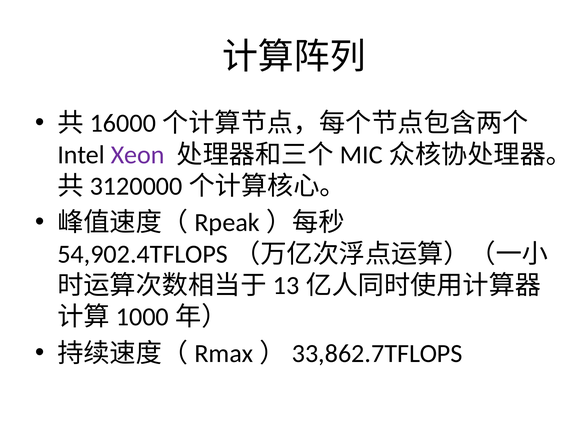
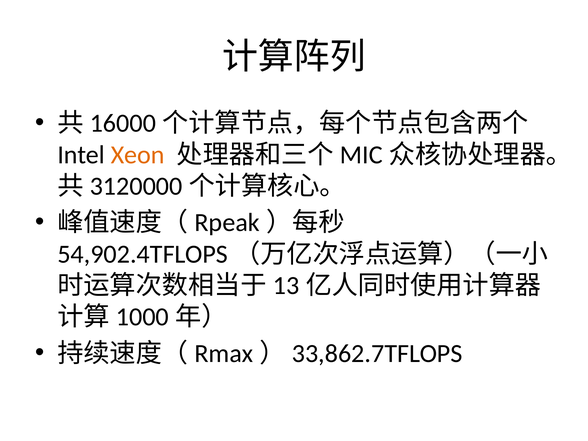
Xeon colour: purple -> orange (138, 155)
